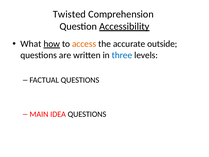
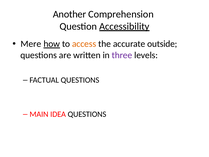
Twisted: Twisted -> Another (69, 14)
What: What -> Mere (31, 44)
three colour: blue -> purple (122, 55)
